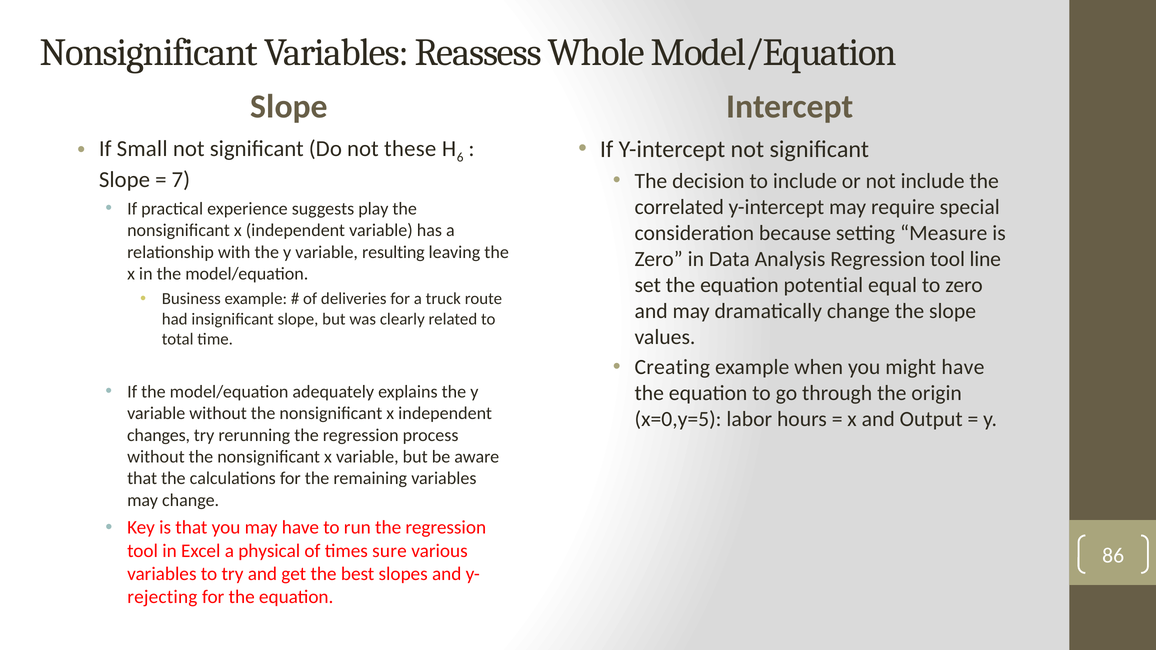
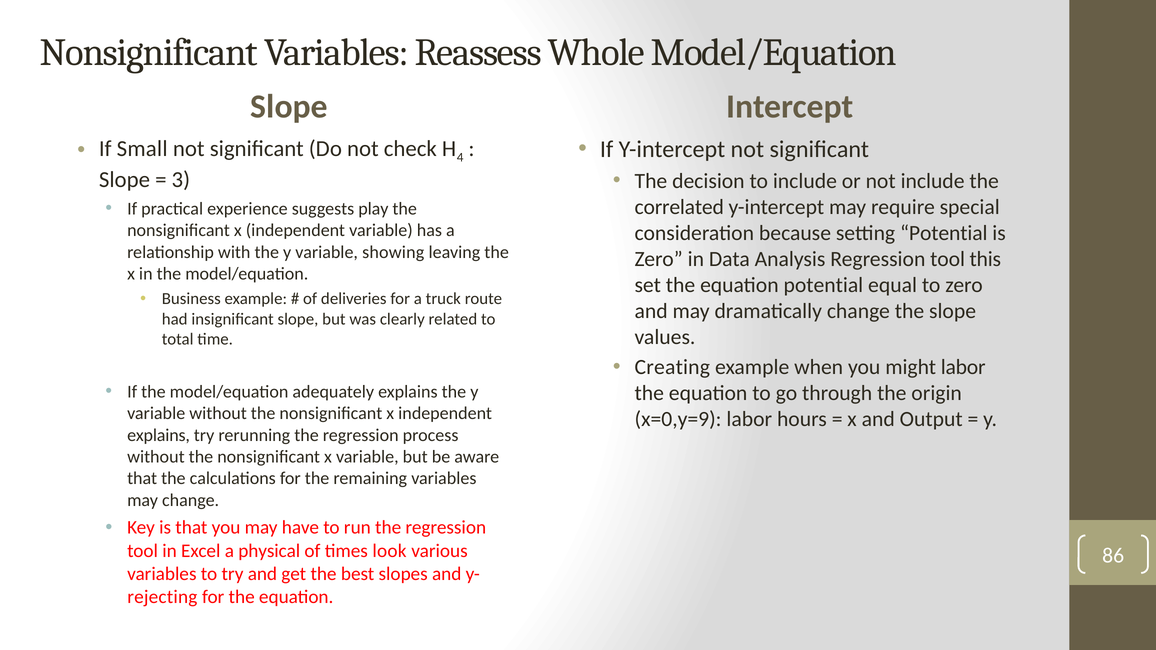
these: these -> check (410, 149)
6: 6 -> 4 (460, 157)
7: 7 -> 3 (181, 180)
setting Measure: Measure -> Potential (944, 233)
resulting: resulting -> showing (393, 252)
line: line -> this (985, 259)
might have: have -> labor (963, 367)
x=0,y=5: x=0,y=5 -> x=0,y=9 (678, 419)
changes: changes -> explains (159, 435)
sure: sure -> look (389, 551)
